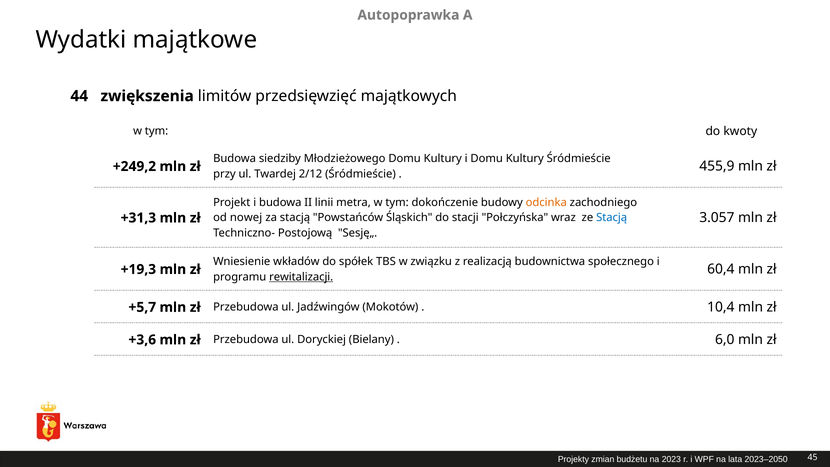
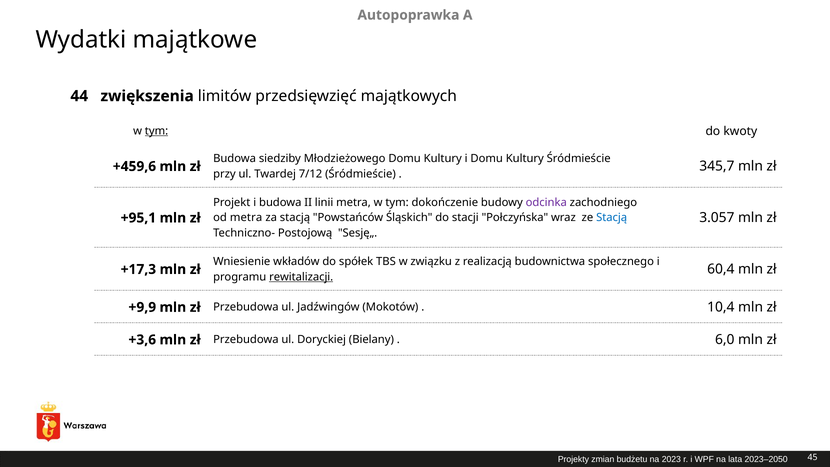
tym underline: none -> present (157, 131)
+249,2: +249,2 -> +459,6 (134, 166)
2/12: 2/12 -> 7/12 (311, 174)
455,9: 455,9 -> 345,7 (717, 166)
odcinka colour: orange -> purple (546, 202)
od nowej: nowej -> metra (246, 218)
+31,3: +31,3 -> +95,1 (138, 218)
+19,3: +19,3 -> +17,3 (138, 269)
+5,7: +5,7 -> +9,9 (142, 307)
